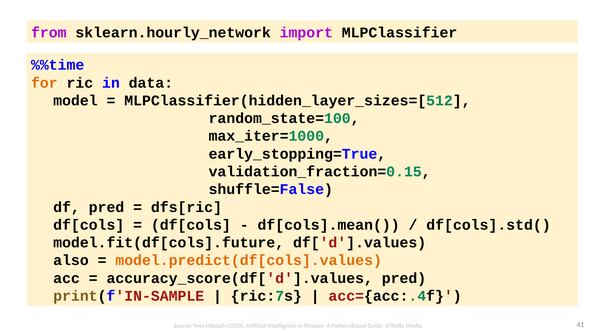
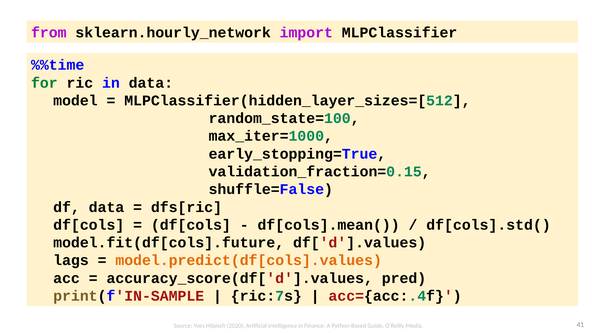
for colour: orange -> green (44, 83)
df pred: pred -> data (107, 207)
also: also -> lags (71, 260)
